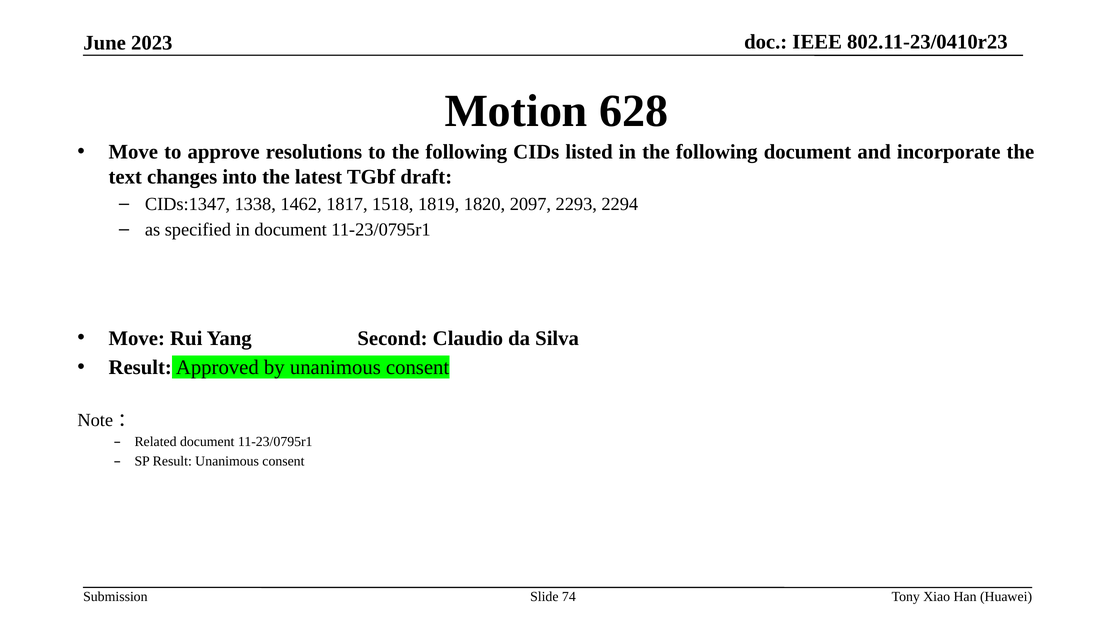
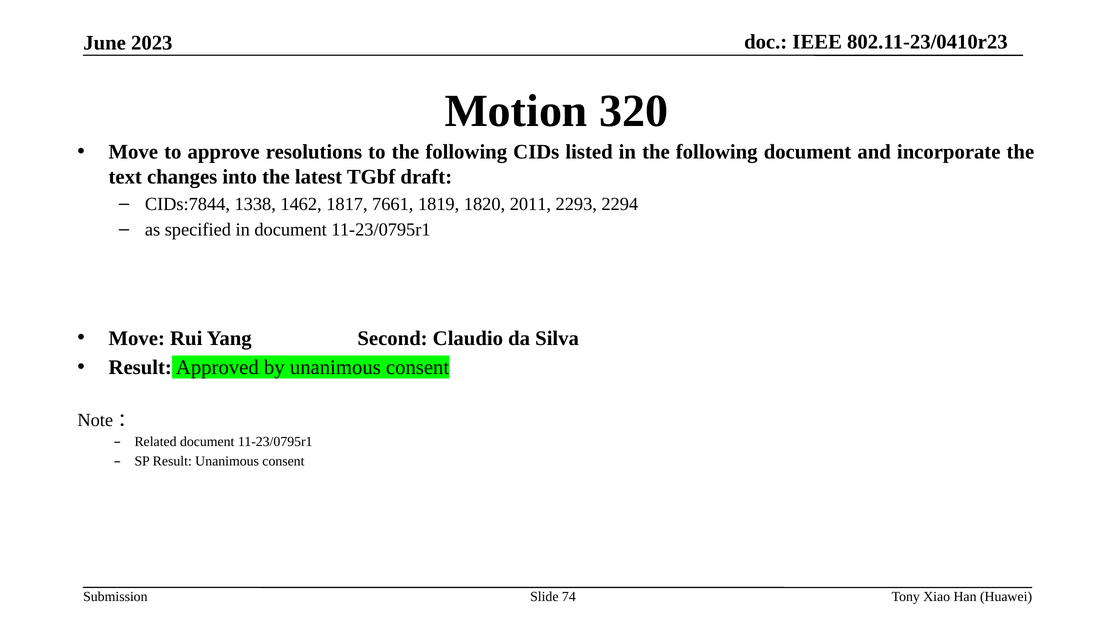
628: 628 -> 320 (634, 111)
CIDs:1347: CIDs:1347 -> CIDs:7844 (187, 204)
1518: 1518 -> 7661 (393, 204)
2097: 2097 -> 2011 (530, 204)
